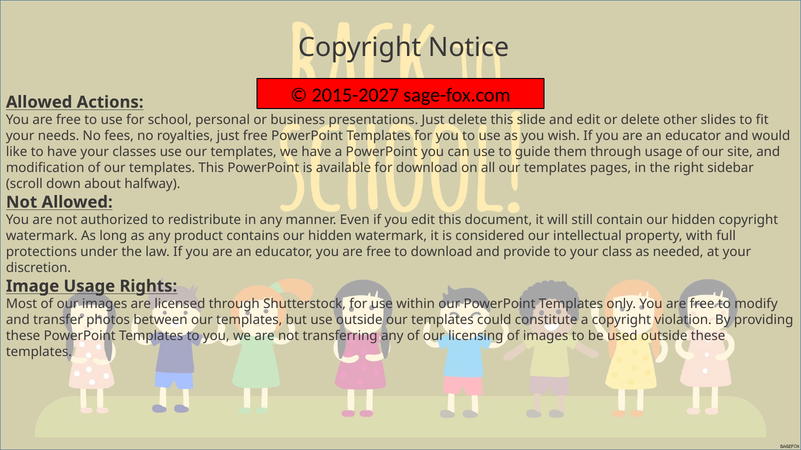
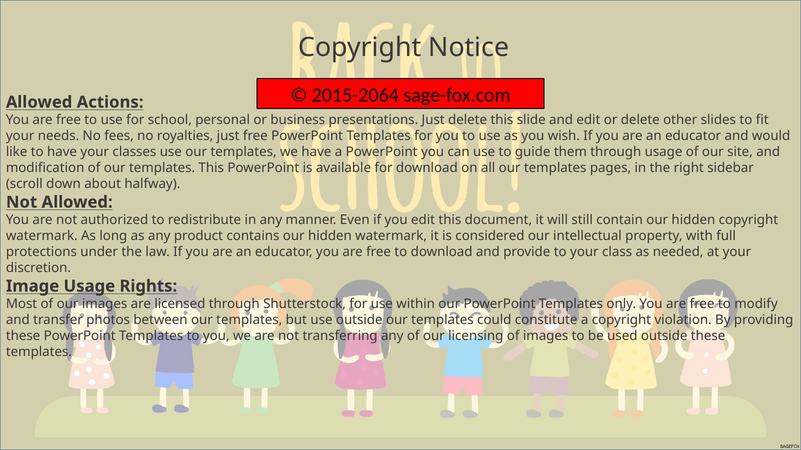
2015-2027: 2015-2027 -> 2015-2064 (355, 95)
